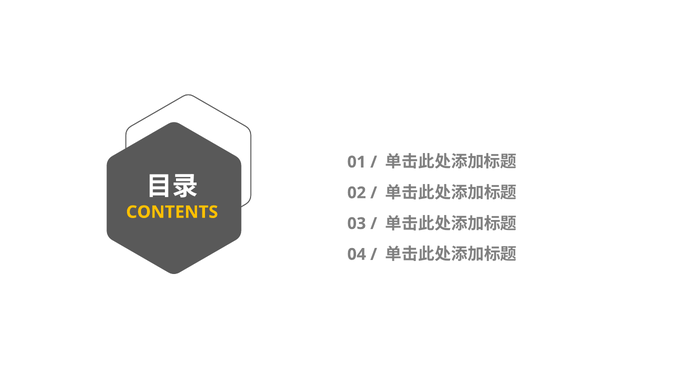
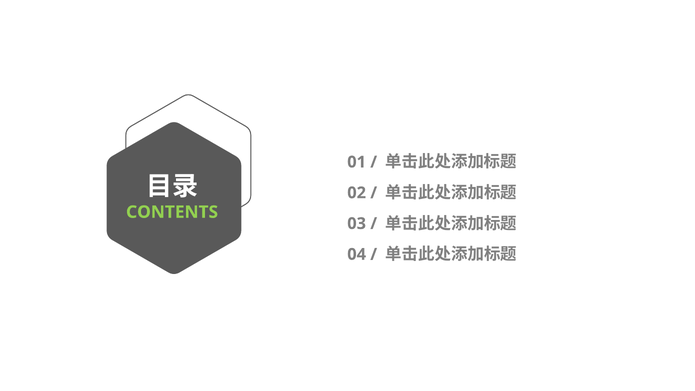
CONTENTS colour: yellow -> light green (172, 212)
